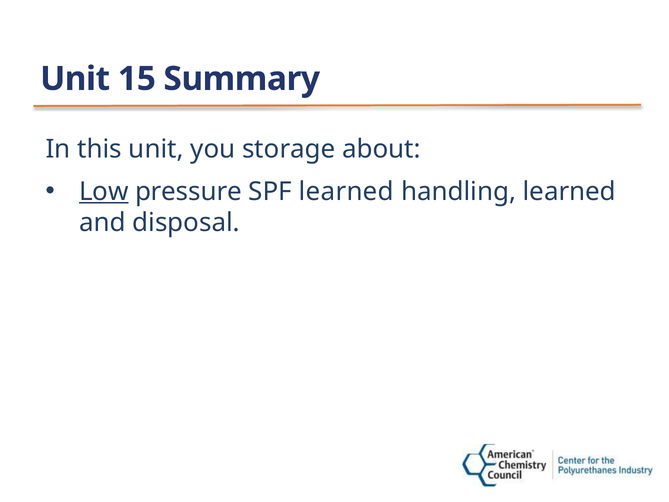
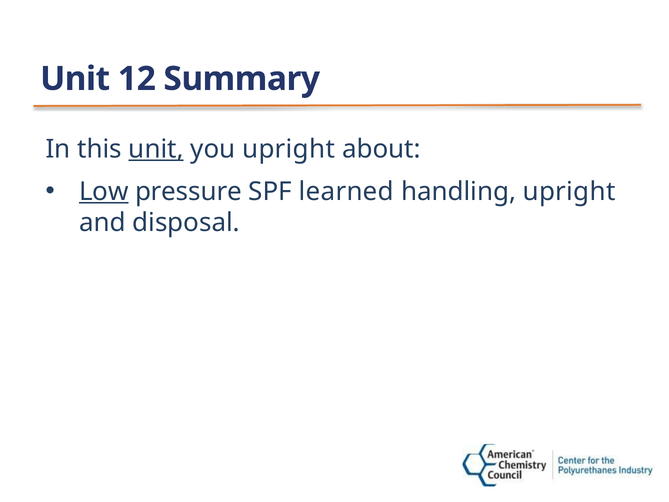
15: 15 -> 12 (137, 79)
unit underline: none -> present (156, 149)
you storage: storage -> upright (289, 149)
handling learned: learned -> upright (569, 191)
